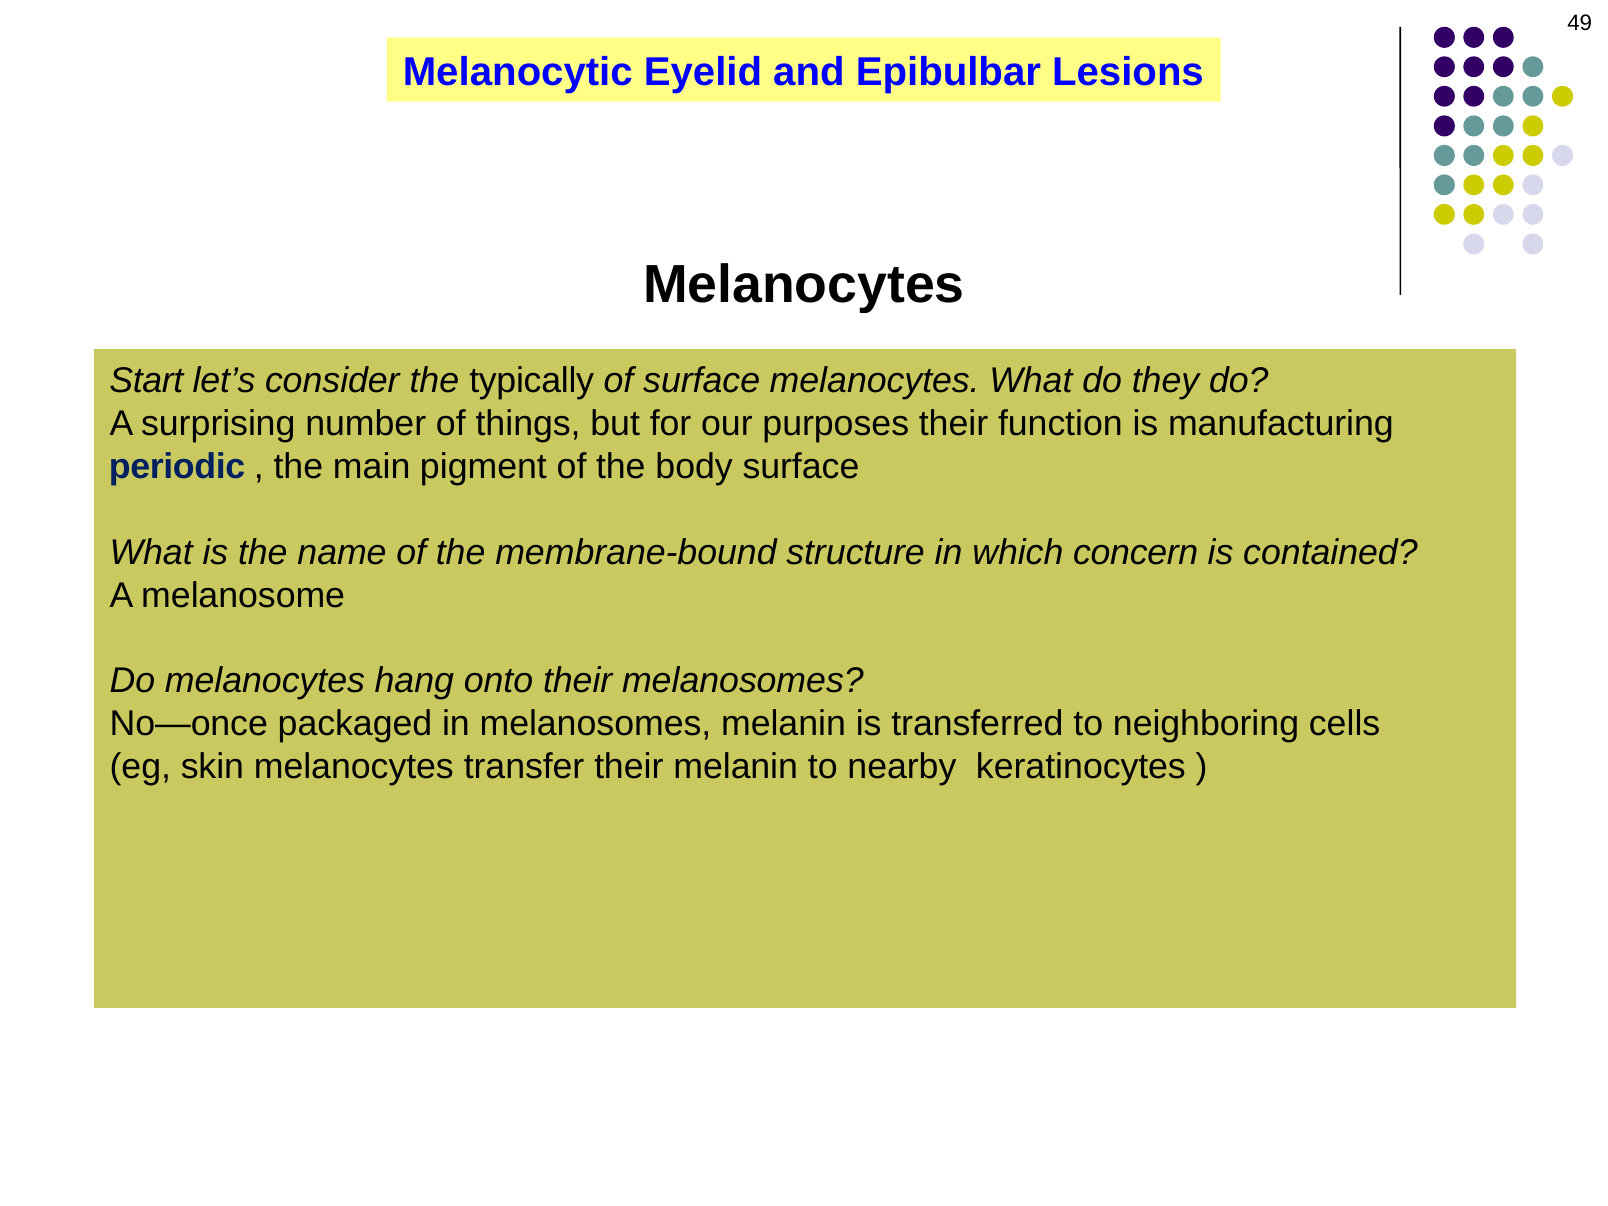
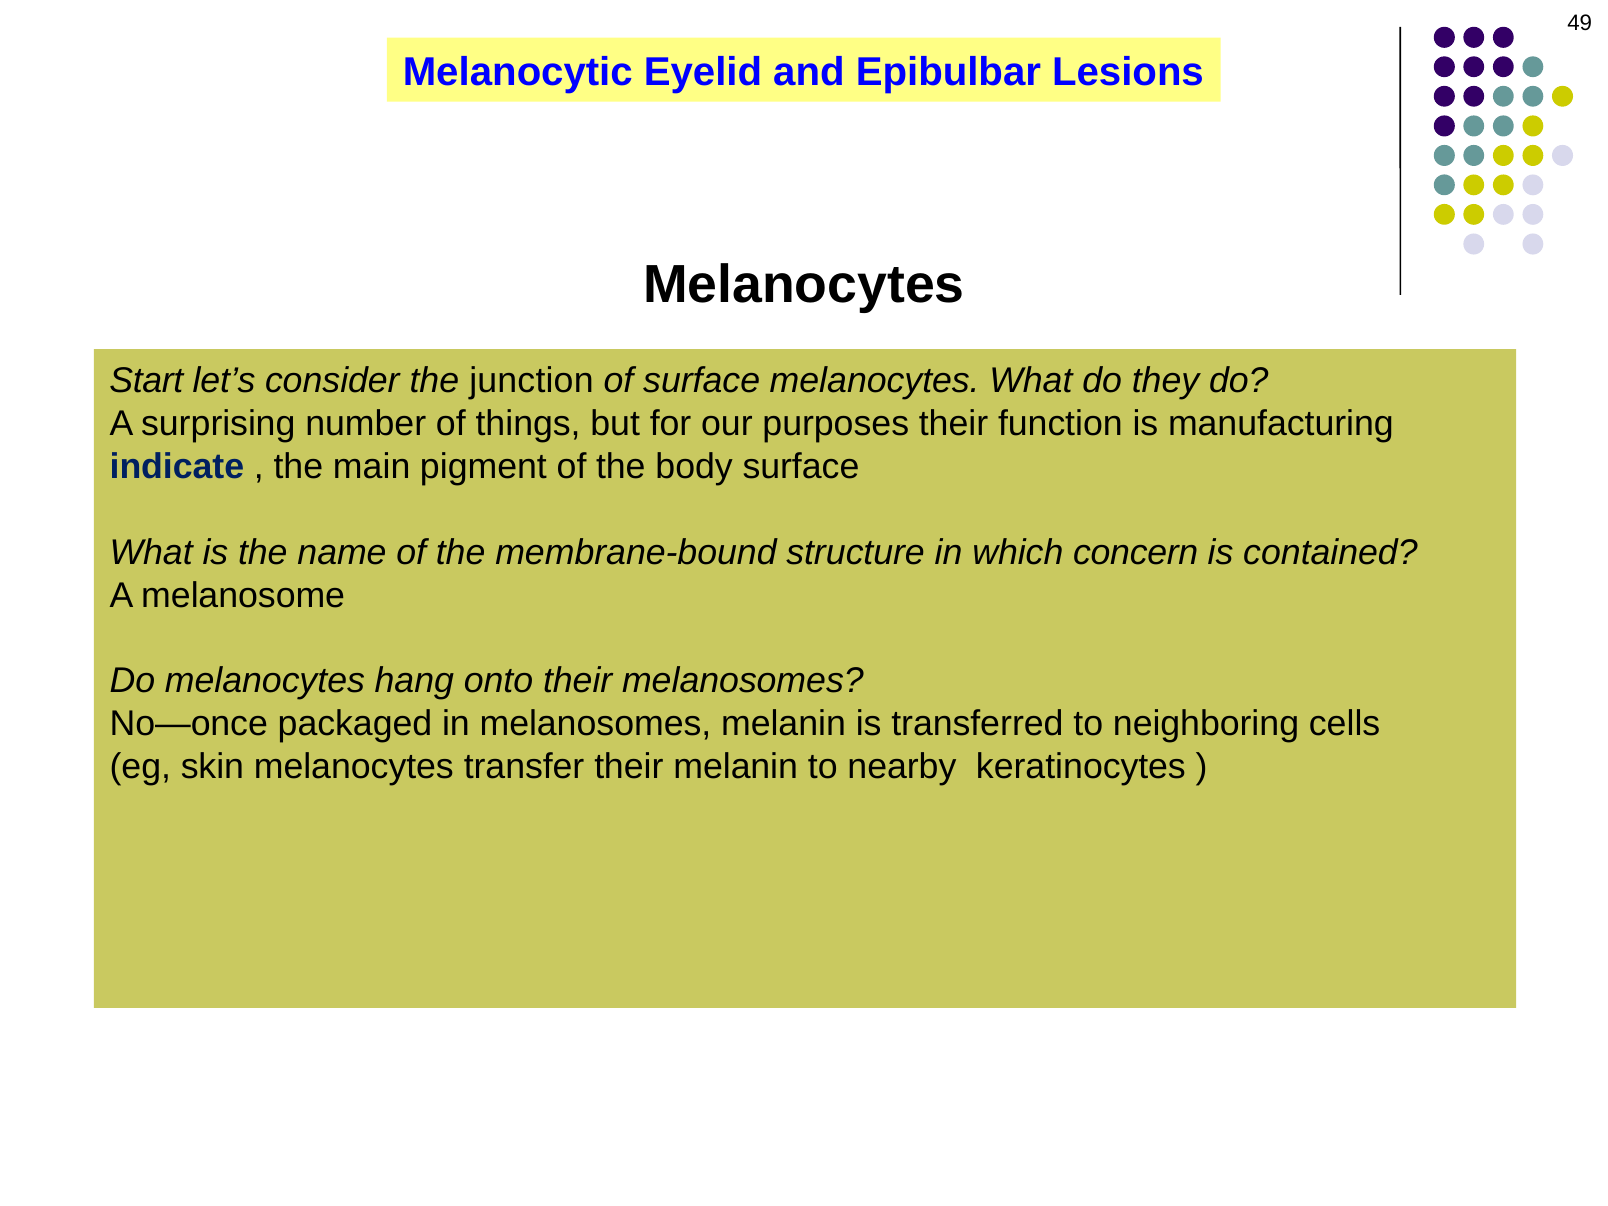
typically: typically -> junction (531, 381)
periodic: periodic -> indicate (177, 467)
